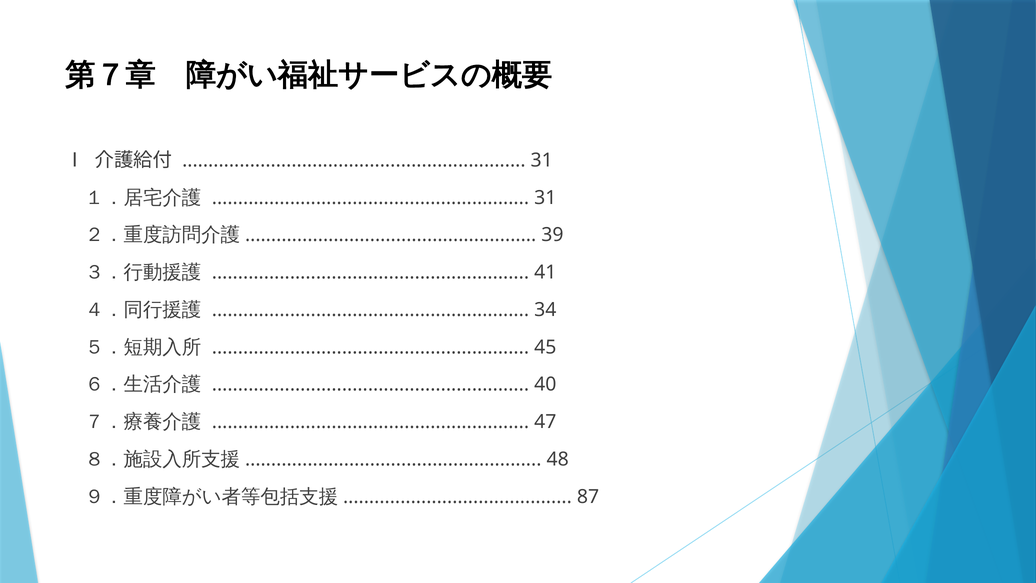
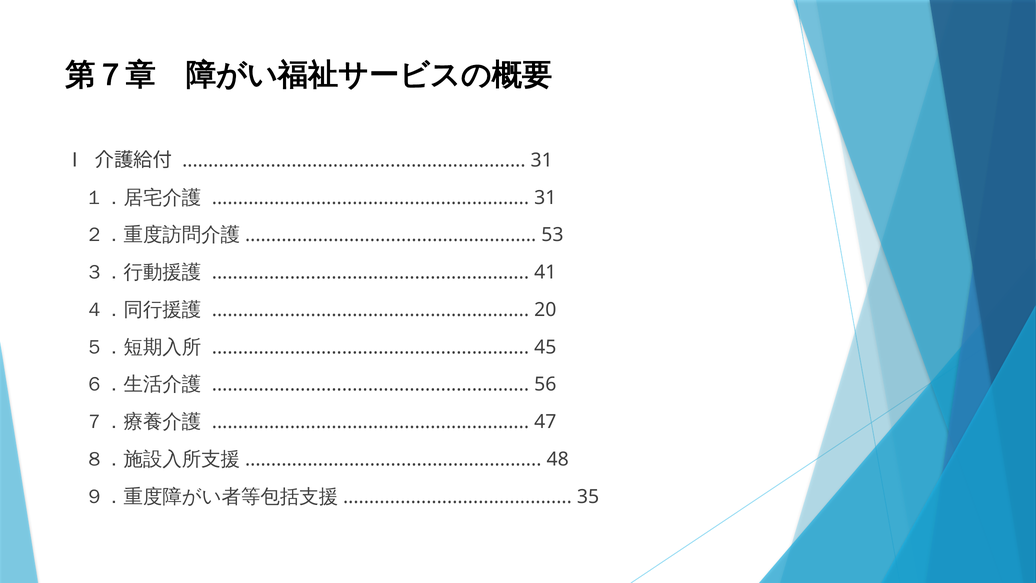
39: 39 -> 53 (552, 235)
34: 34 -> 20 (545, 310)
40: 40 -> 56 (545, 384)
87: 87 -> 35 (588, 496)
